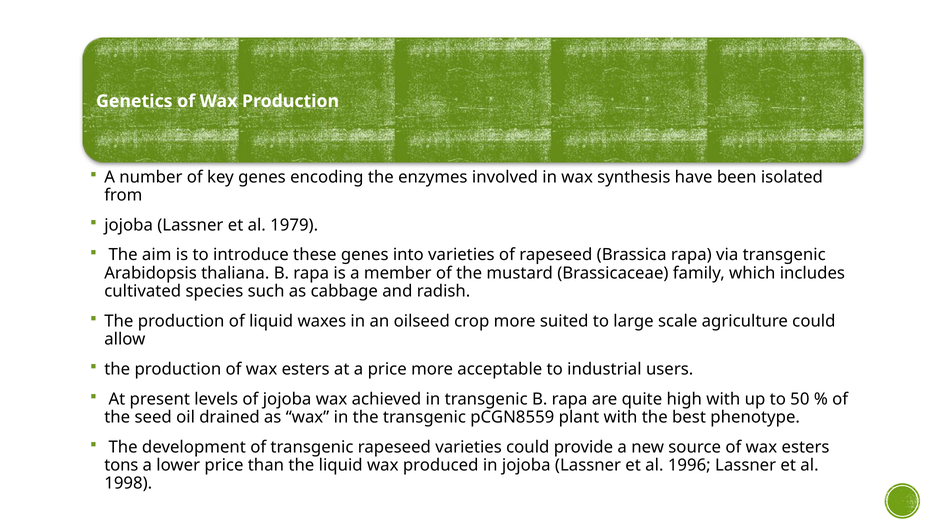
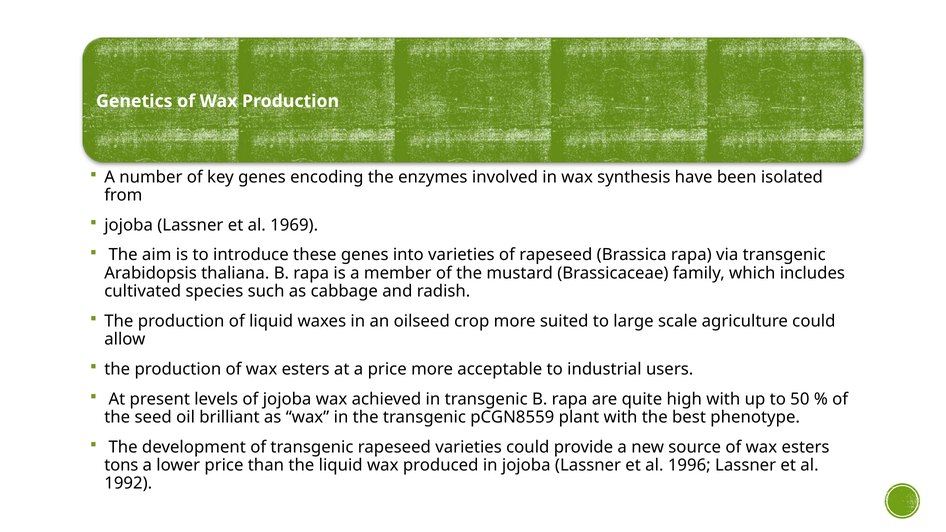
1979: 1979 -> 1969 (294, 225)
drained: drained -> brilliant (229, 417)
1998: 1998 -> 1992 (128, 483)
